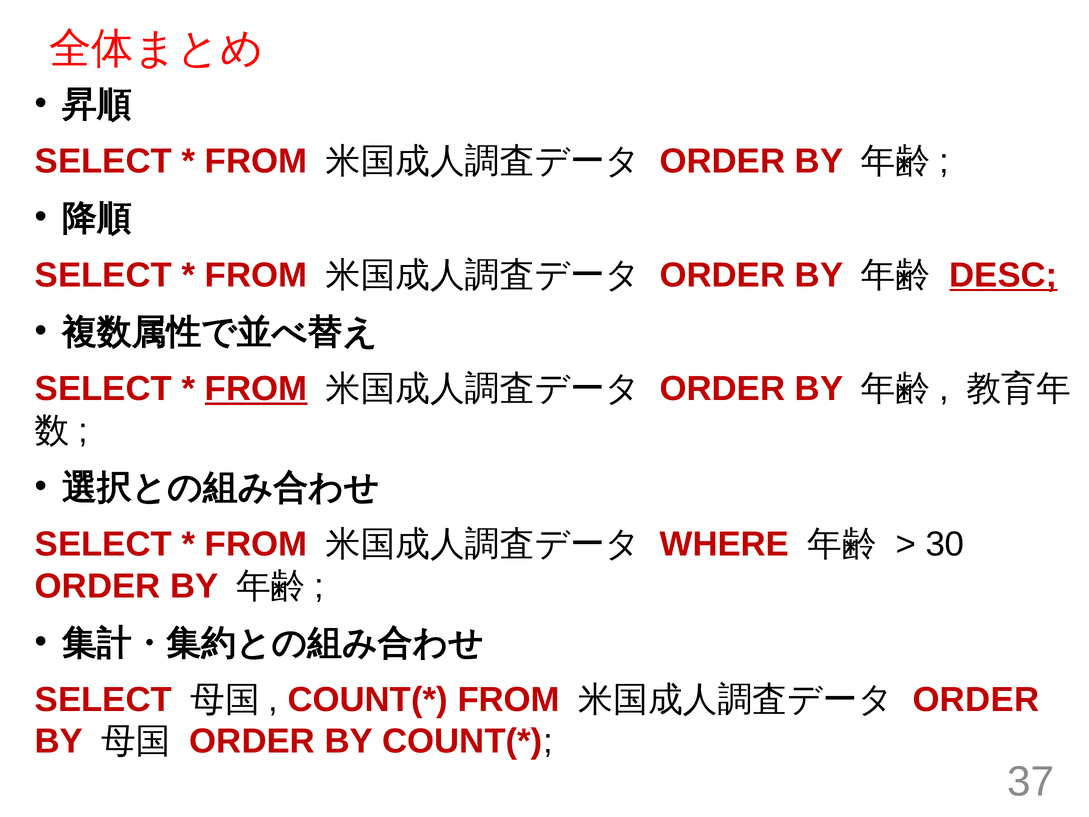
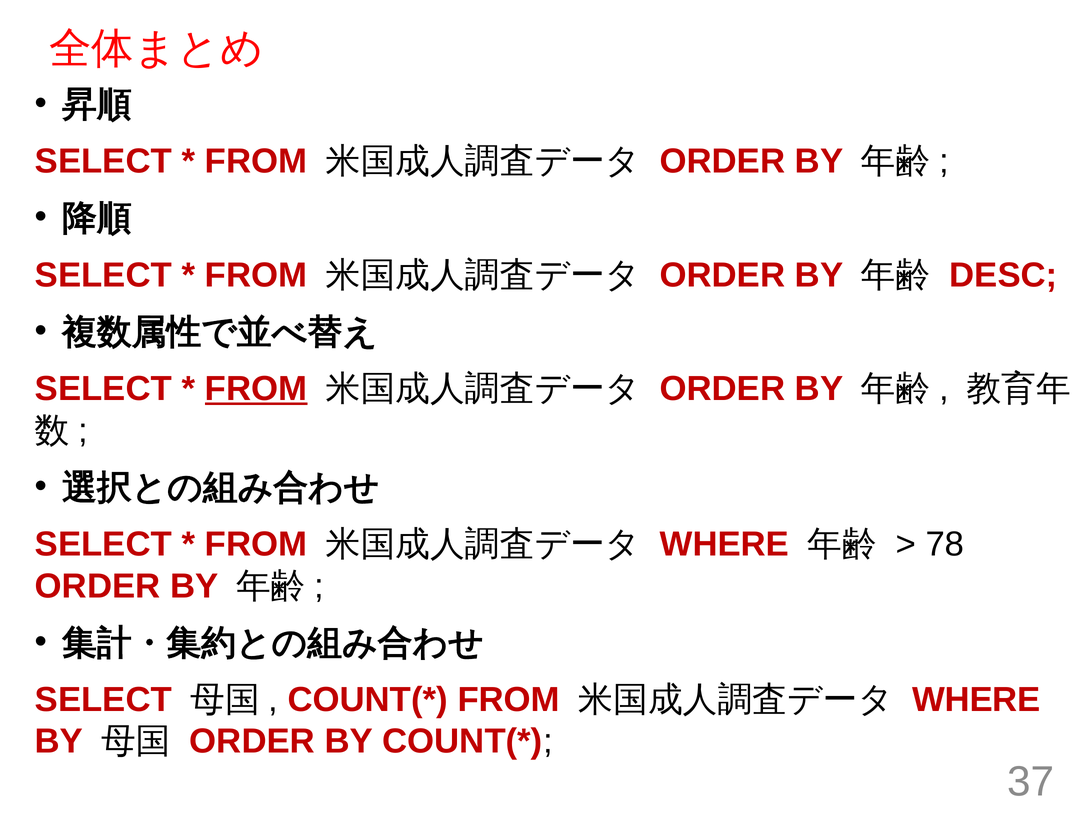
DESC underline: present -> none (1003, 275)
30: 30 -> 78 (945, 544)
ORDER: ORDER -> WHERE (976, 700)
